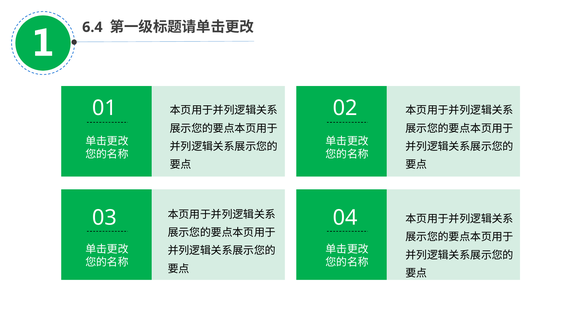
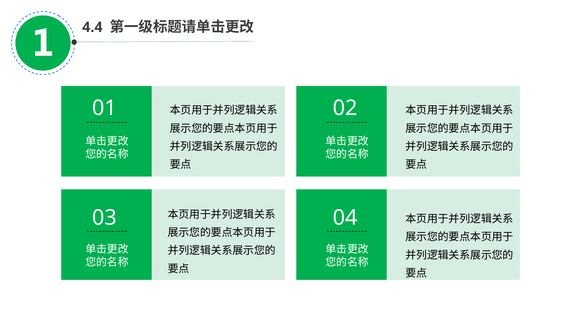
6.4: 6.4 -> 4.4 (92, 27)
